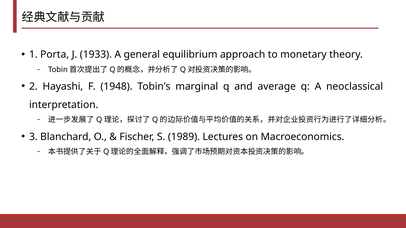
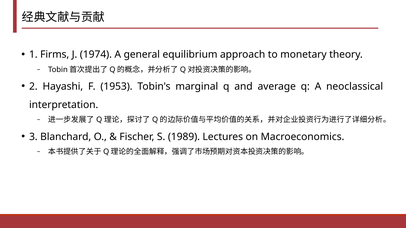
Porta: Porta -> Firms (55, 55)
1933: 1933 -> 1974 (96, 55)
1948: 1948 -> 1953 (117, 87)
